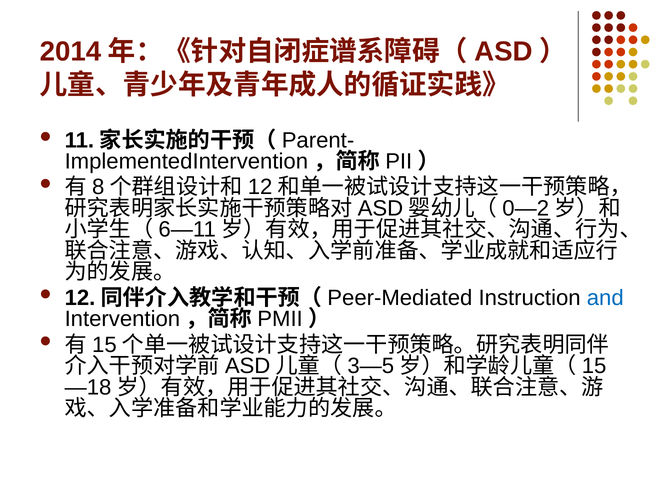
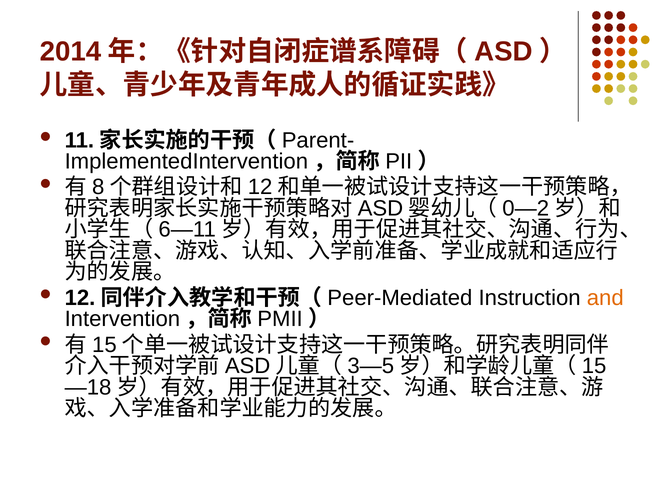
and colour: blue -> orange (605, 298)
